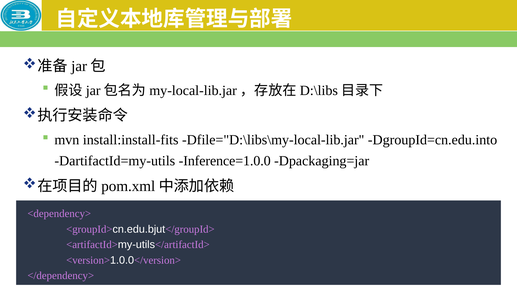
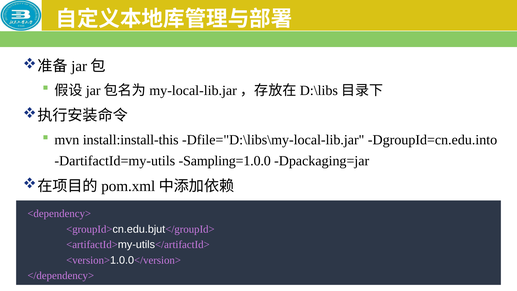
install:install-fits: install:install-fits -> install:install-this (131, 140)
Inference=1.0.0: Inference=1.0.0 -> Sampling=1.0.0 (225, 161)
